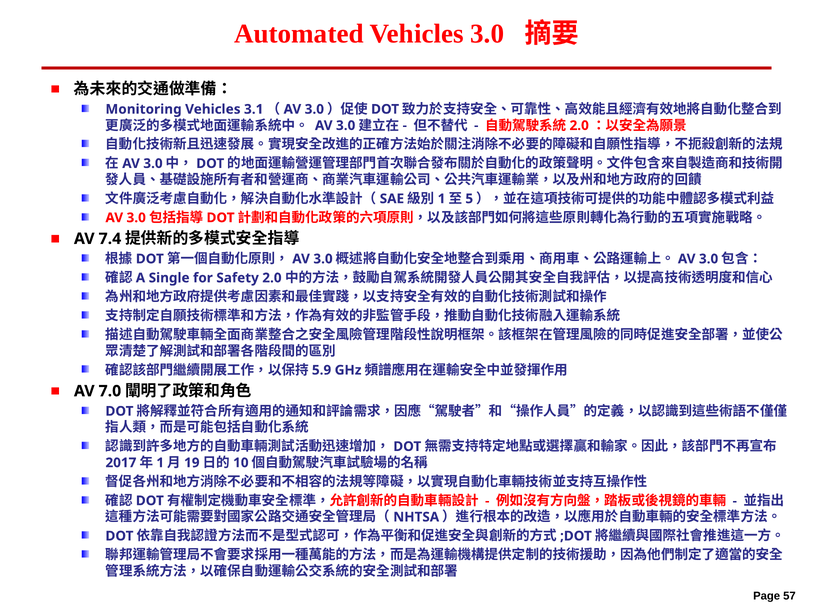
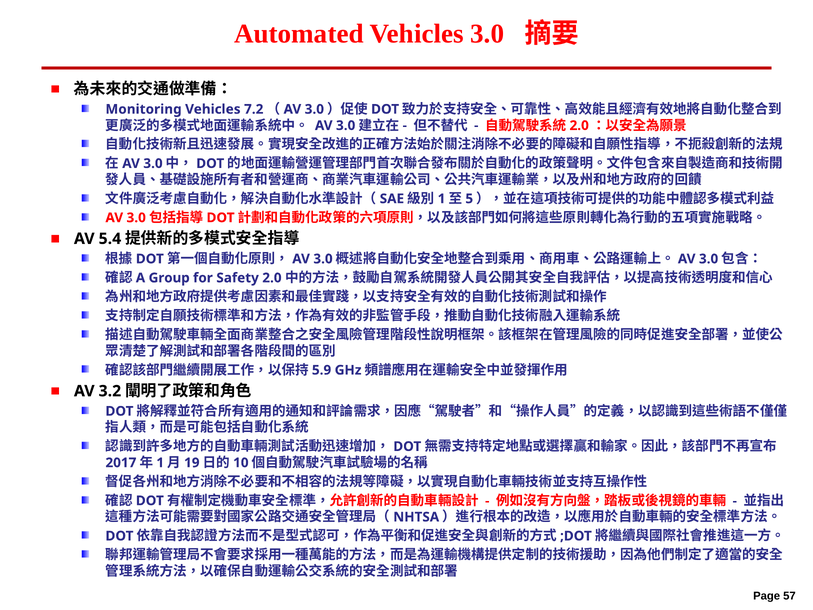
3.1: 3.1 -> 7.2 (254, 109)
7.4: 7.4 -> 5.4 (110, 239)
Single: Single -> Group (169, 278)
7.0: 7.0 -> 3.2 (110, 391)
